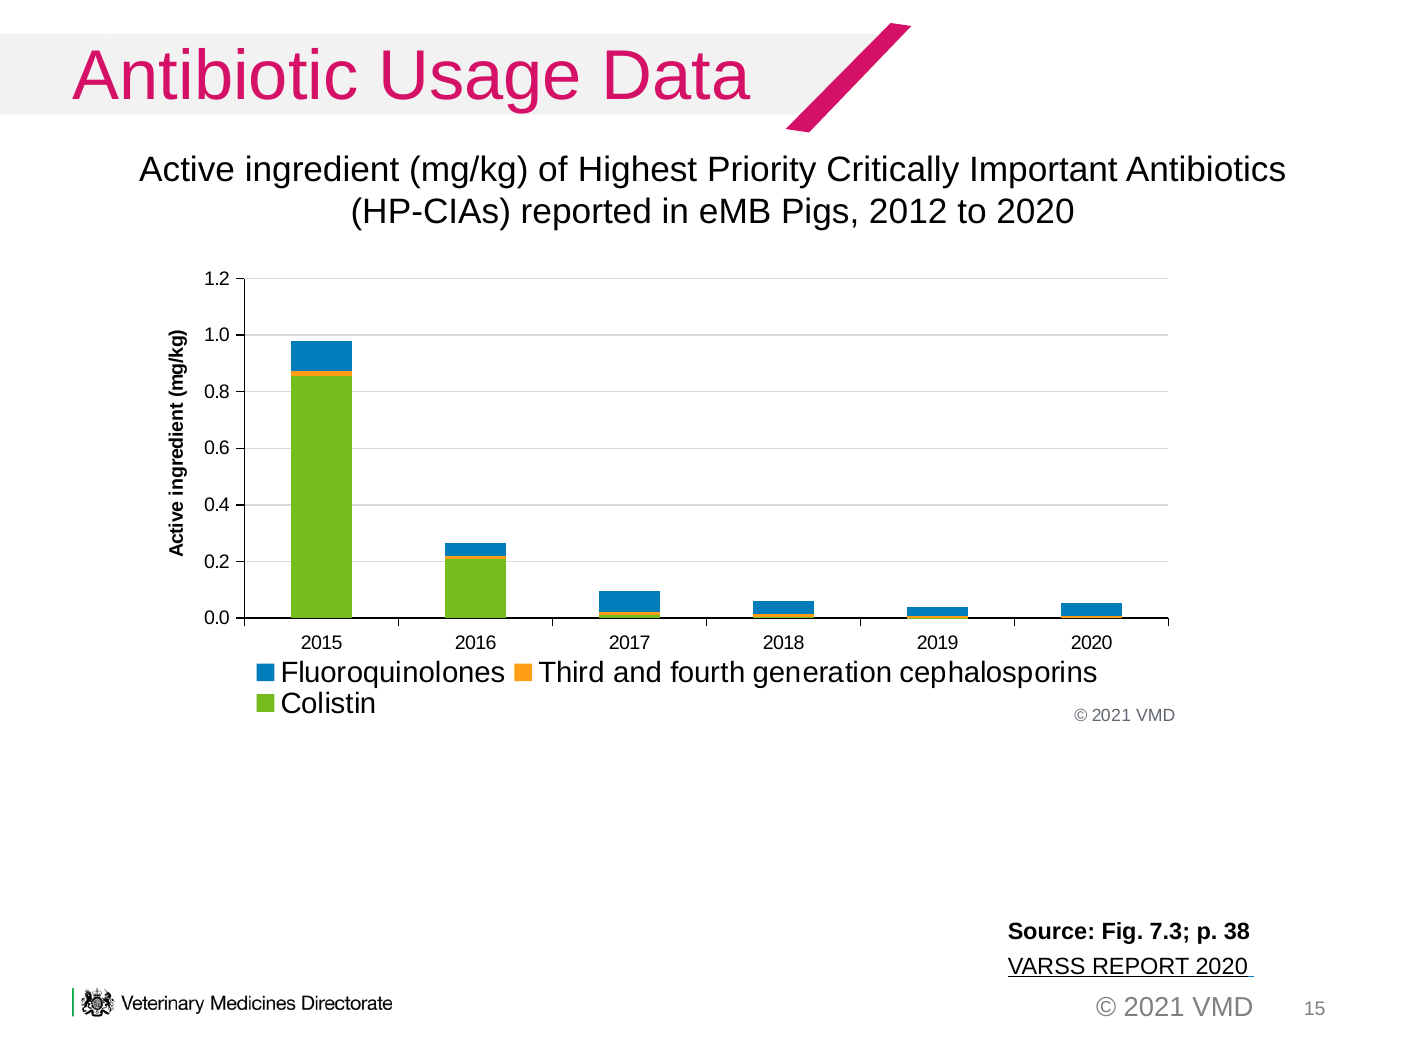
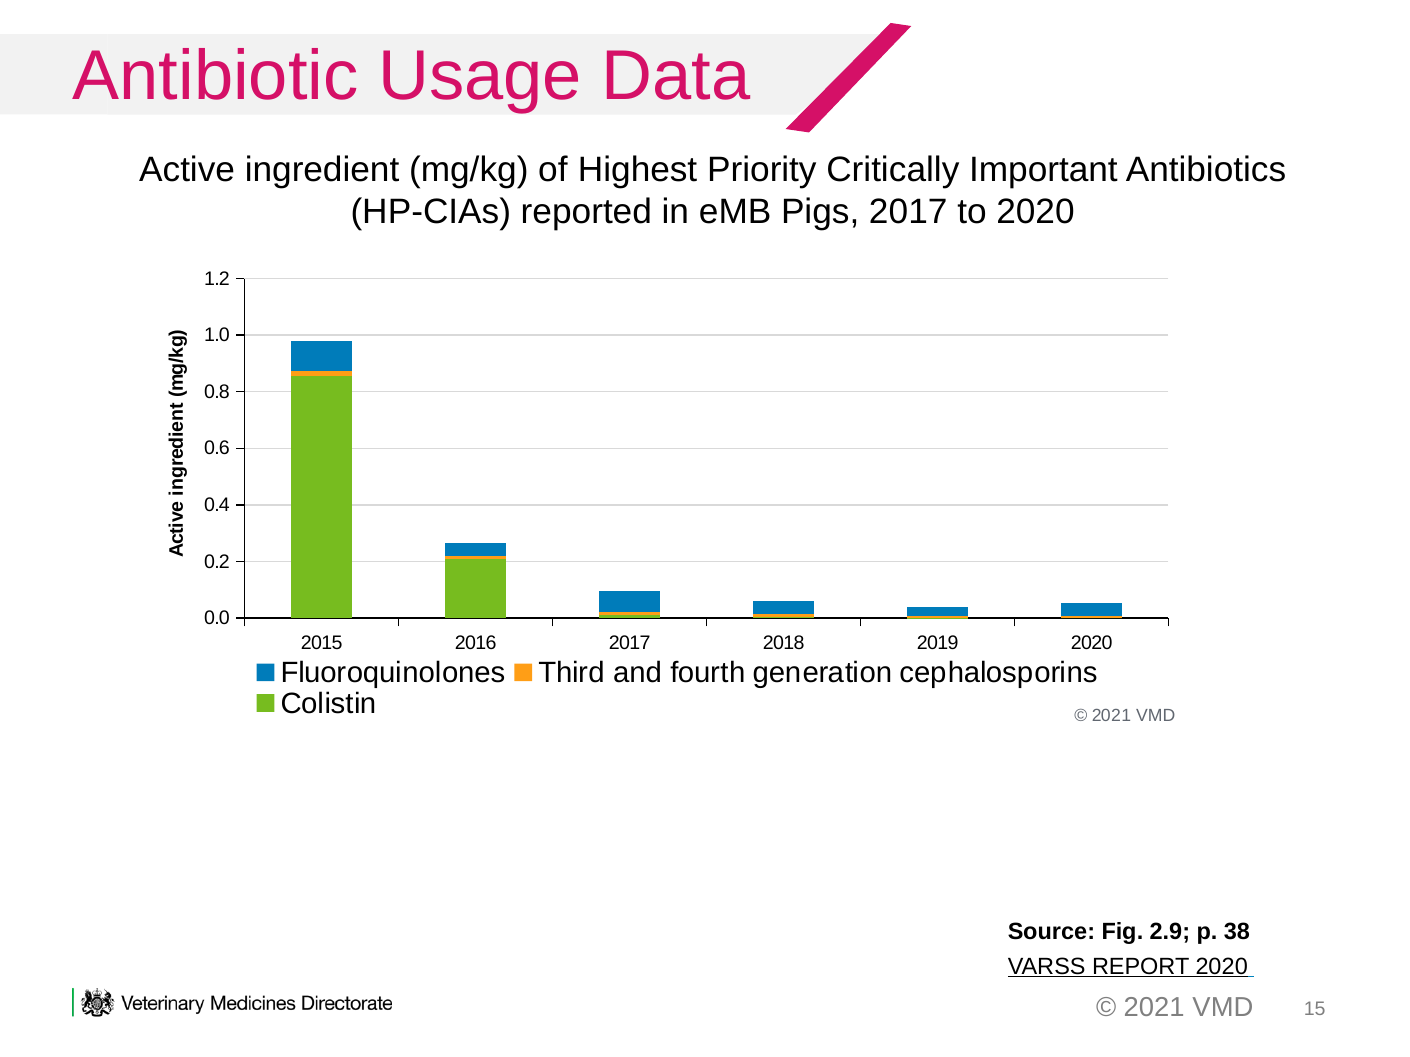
Pigs 2012: 2012 -> 2017 (908, 212)
7.3: 7.3 -> 2.9 (1170, 932)
